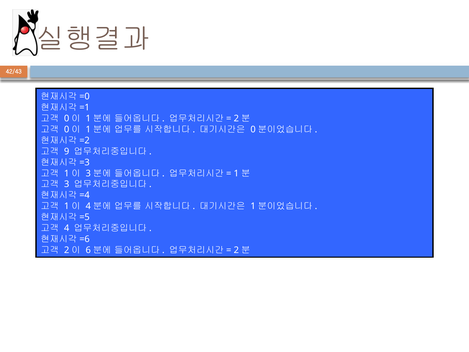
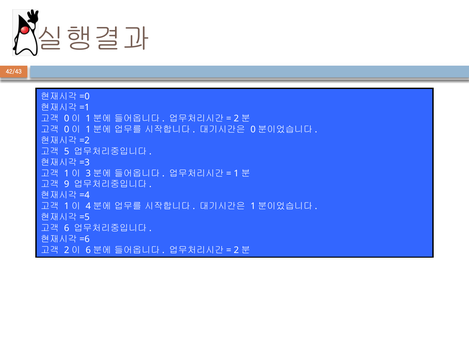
9: 9 -> 5 (67, 151)
3: 3 -> 9 (67, 184)
4: 4 -> 6 (67, 228)
